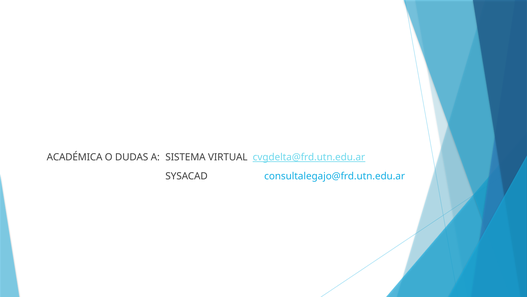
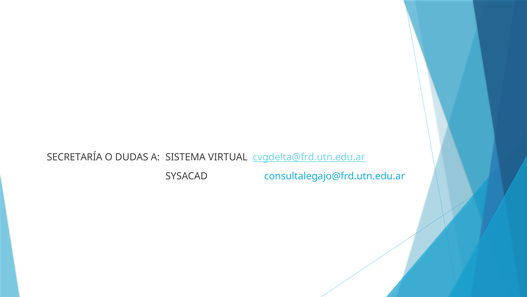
ACADÉMICA: ACADÉMICA -> SECRETARÍA (75, 157)
